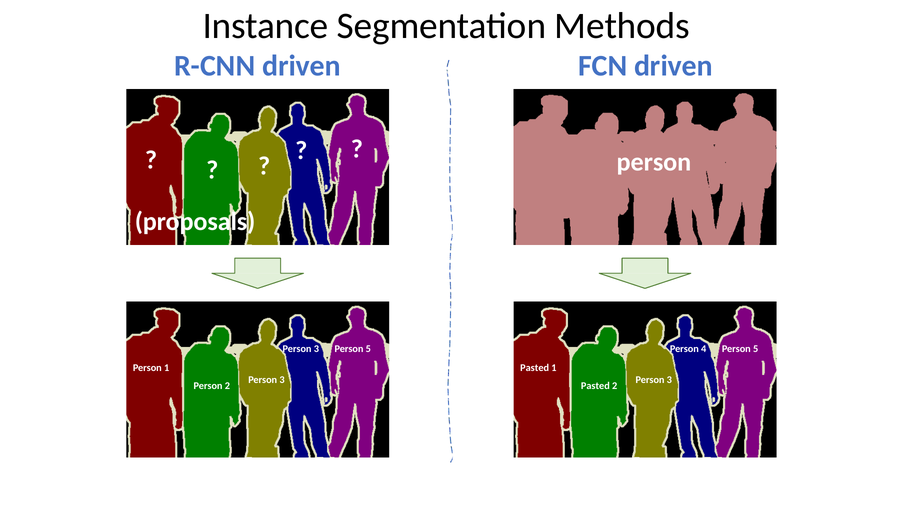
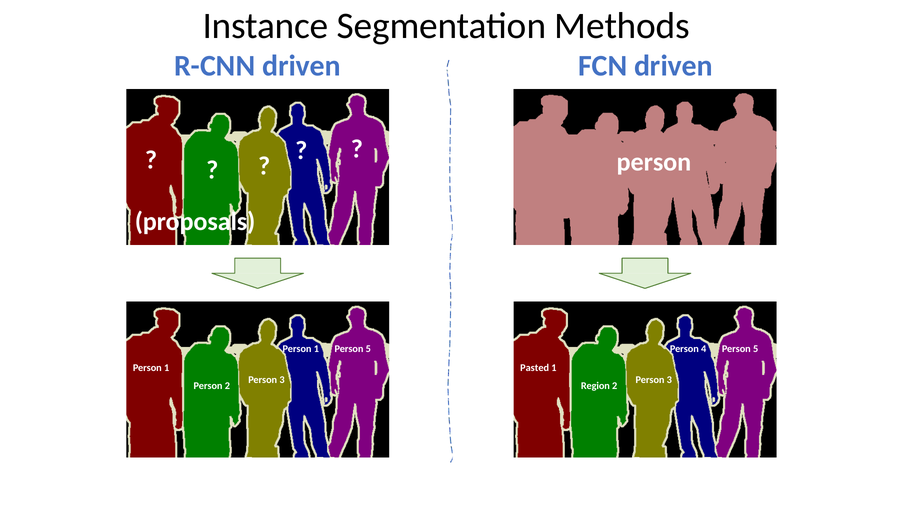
3: 3 -> 1 (316, 348)
Pasted: Pasted -> Region (595, 386)
